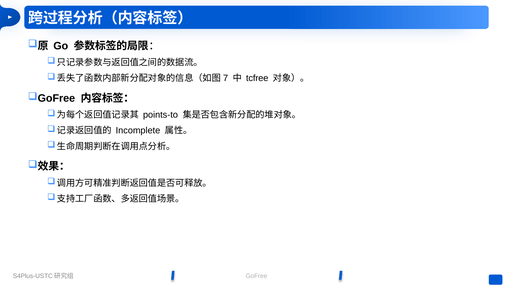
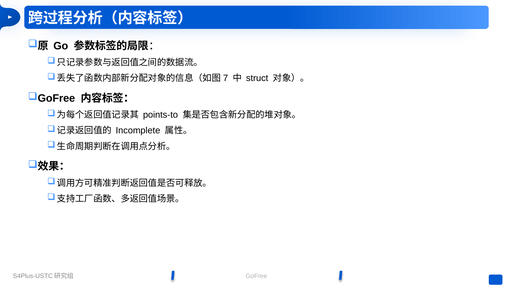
tcfree: tcfree -> struct (257, 78)
